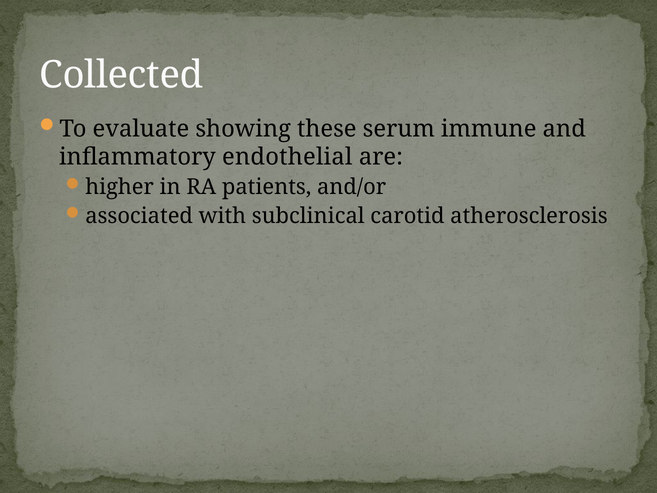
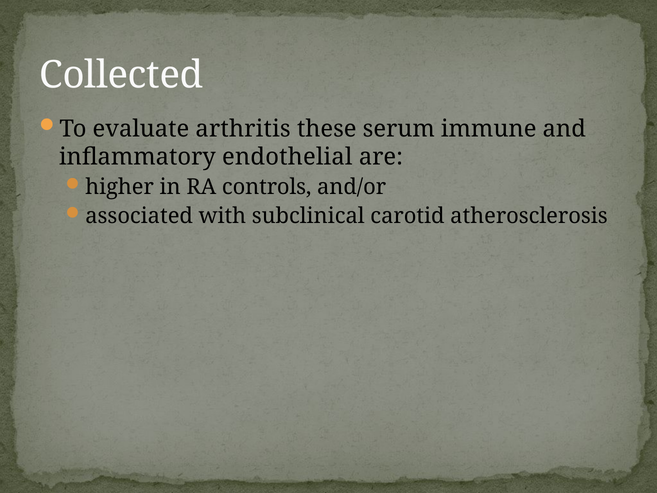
showing: showing -> arthritis (243, 129)
patients: patients -> controls (267, 187)
